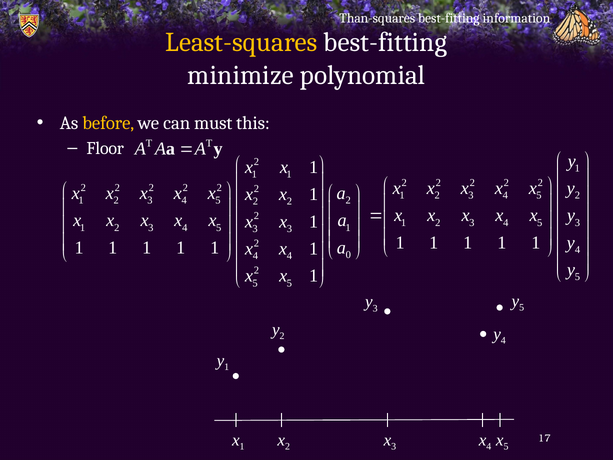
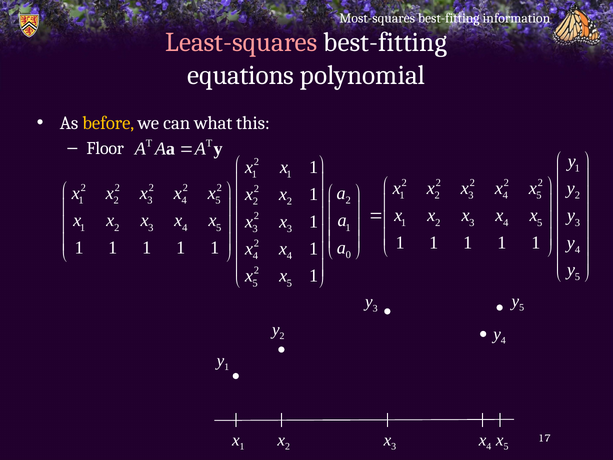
Than-squares: Than-squares -> Most-squares (377, 18)
Least-squares colour: yellow -> pink (241, 42)
minimize: minimize -> equations (241, 75)
must: must -> what (213, 123)
